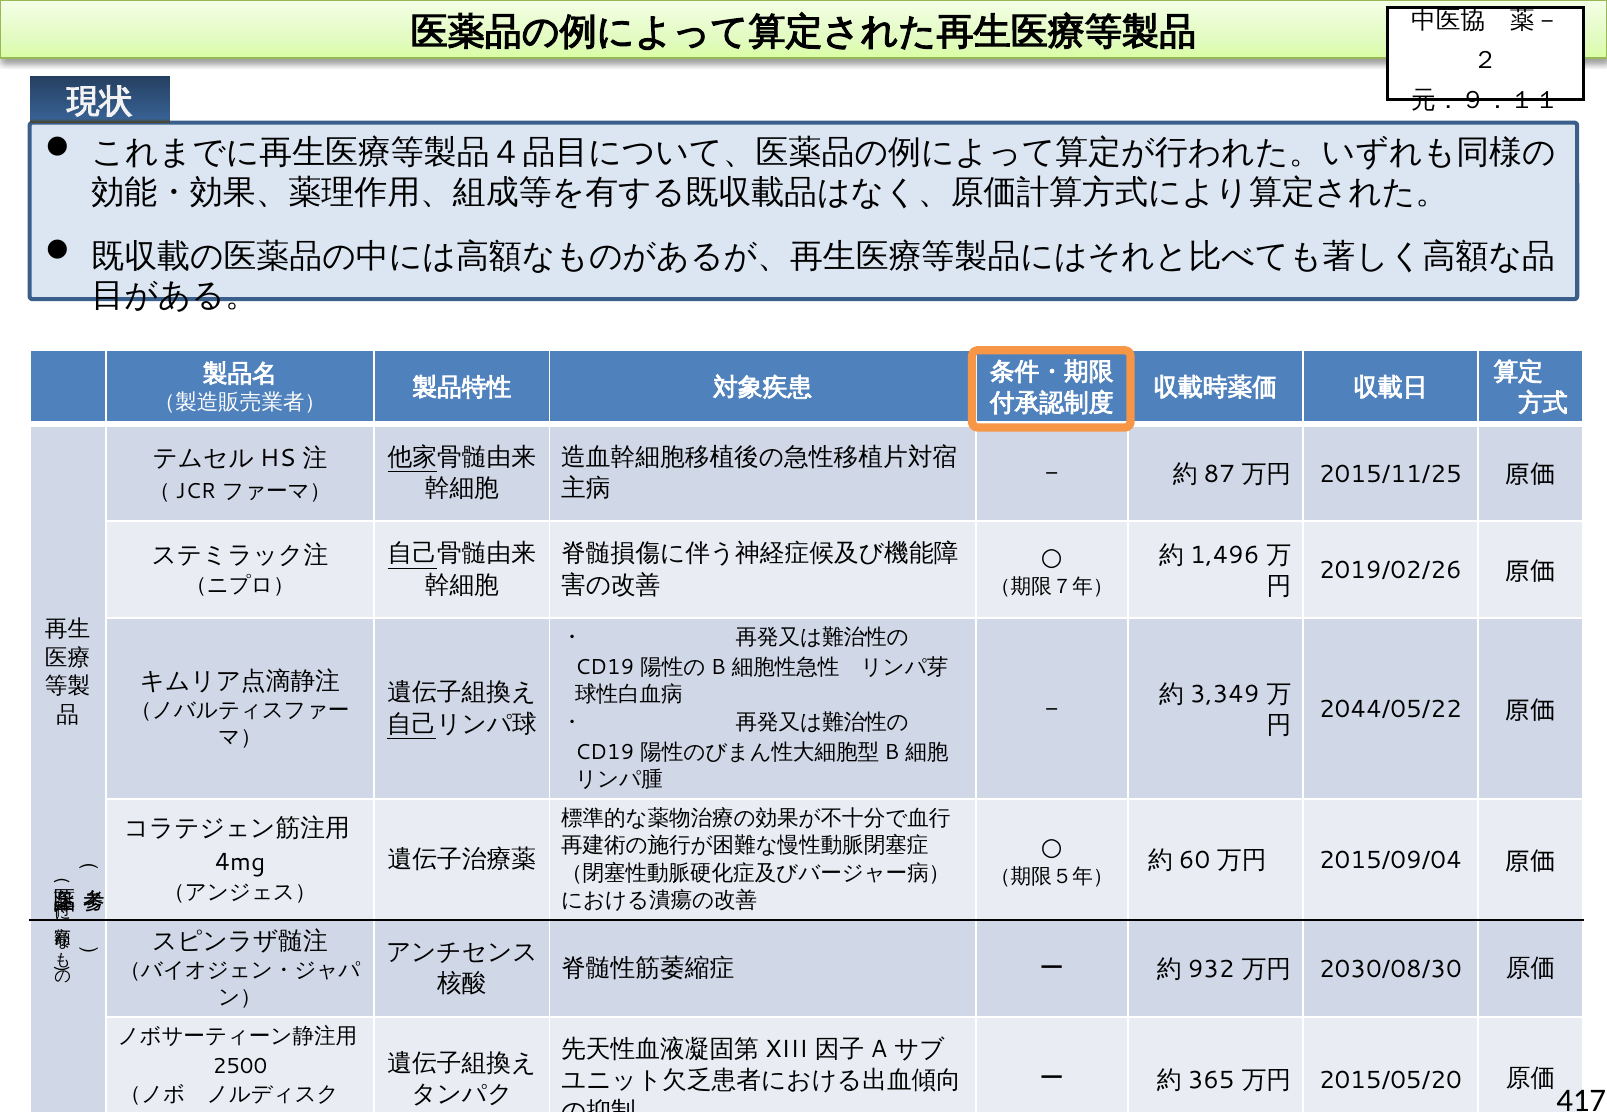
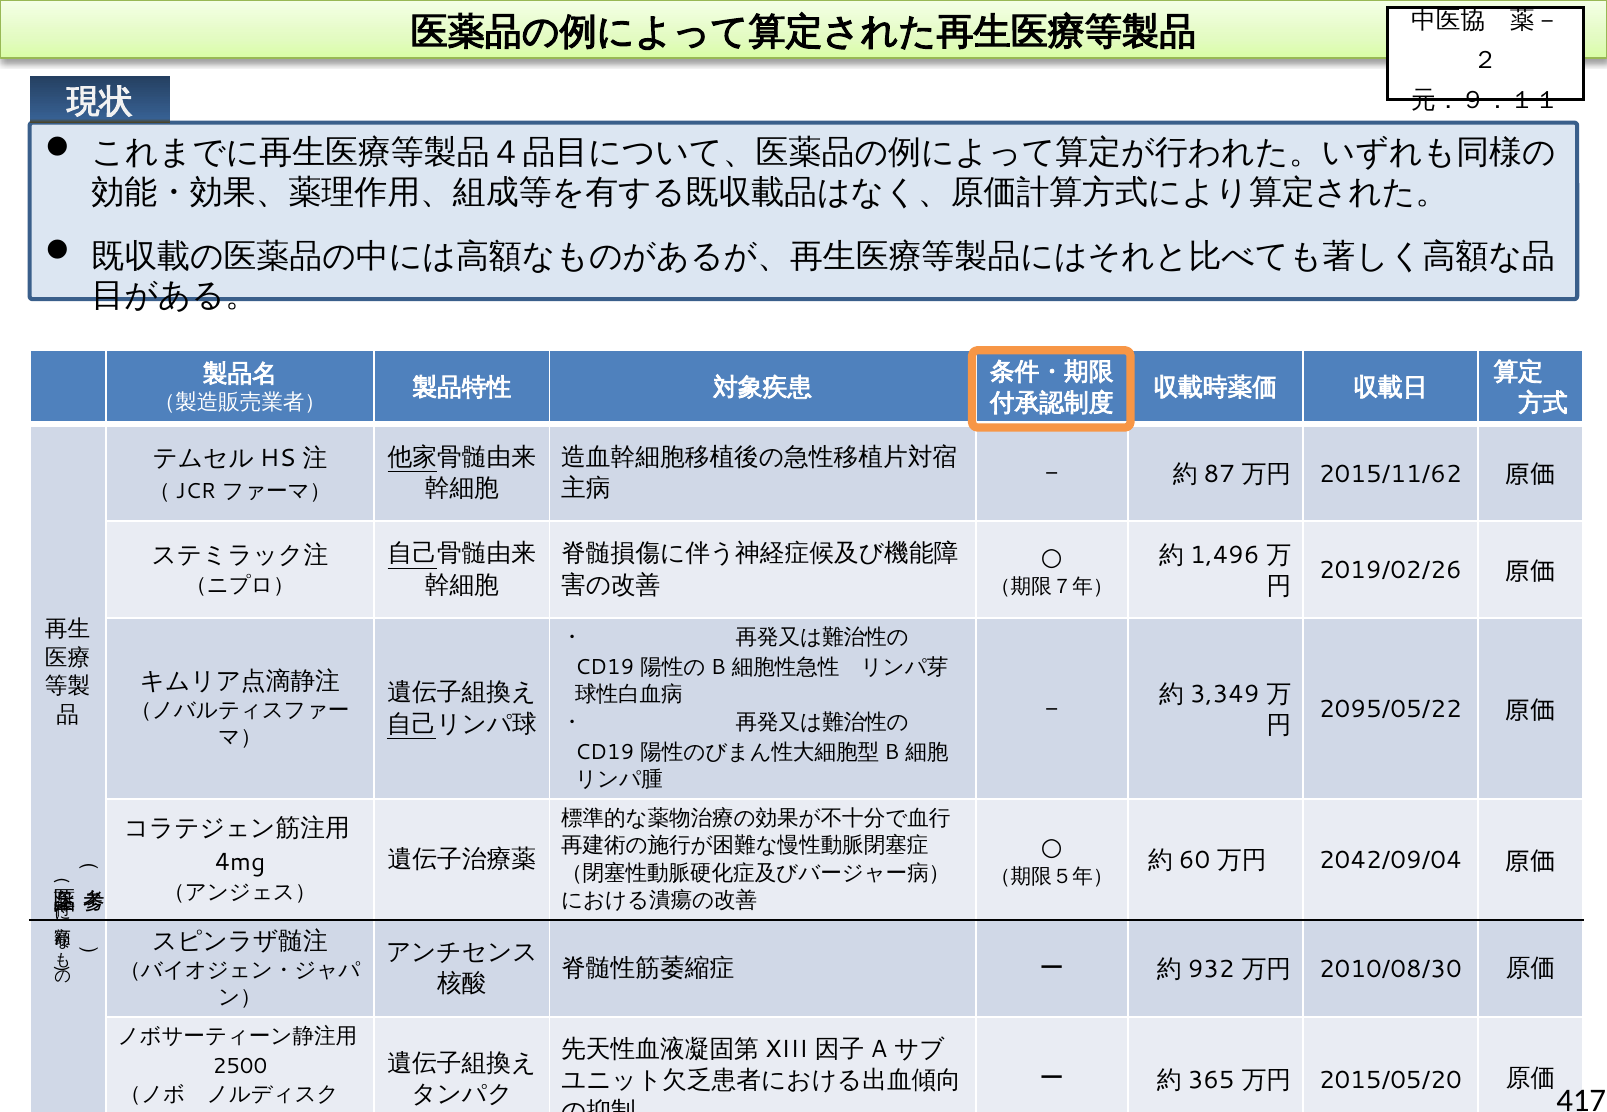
2015/11/25: 2015/11/25 -> 2015/11/62 (1390, 474)
2044/05/22: 2044/05/22 -> 2095/05/22 (1390, 710)
2015/09/04: 2015/09/04 -> 2042/09/04 (1390, 861)
2030/08/30: 2030/08/30 -> 2010/08/30 (1390, 970)
